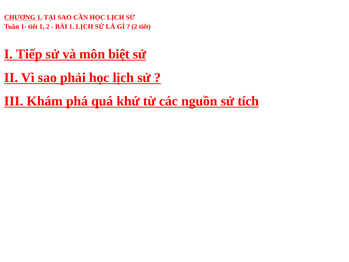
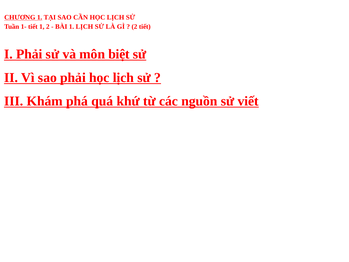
I Tiếp: Tiếp -> Phải (29, 54)
tích: tích -> viết (248, 101)
